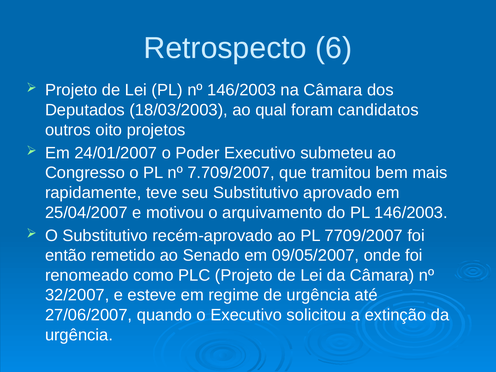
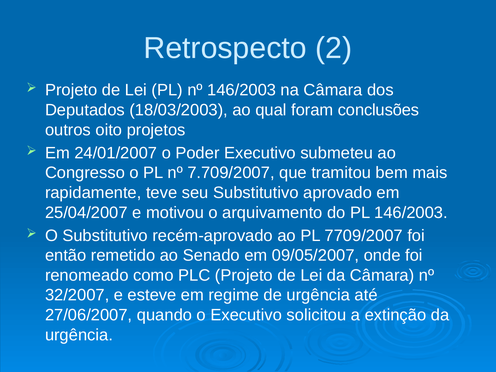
6: 6 -> 2 (334, 48)
candidatos: candidatos -> conclusões (379, 110)
